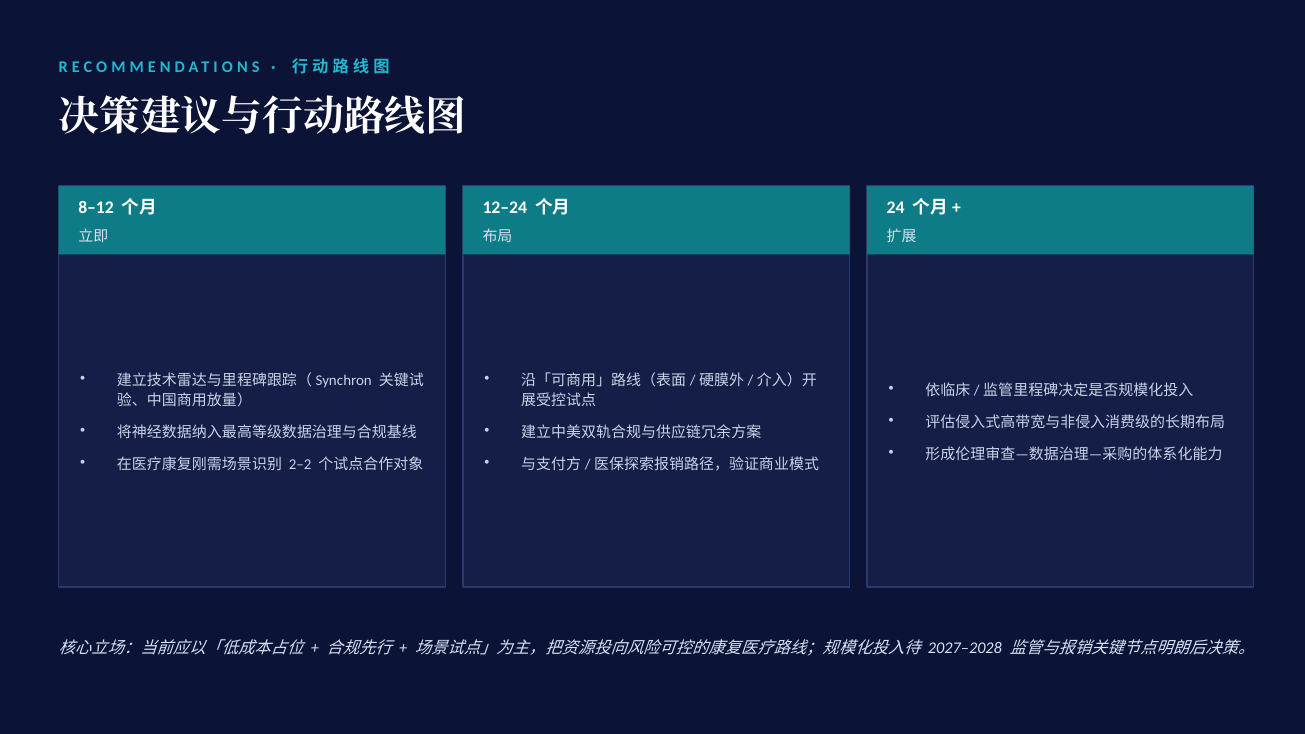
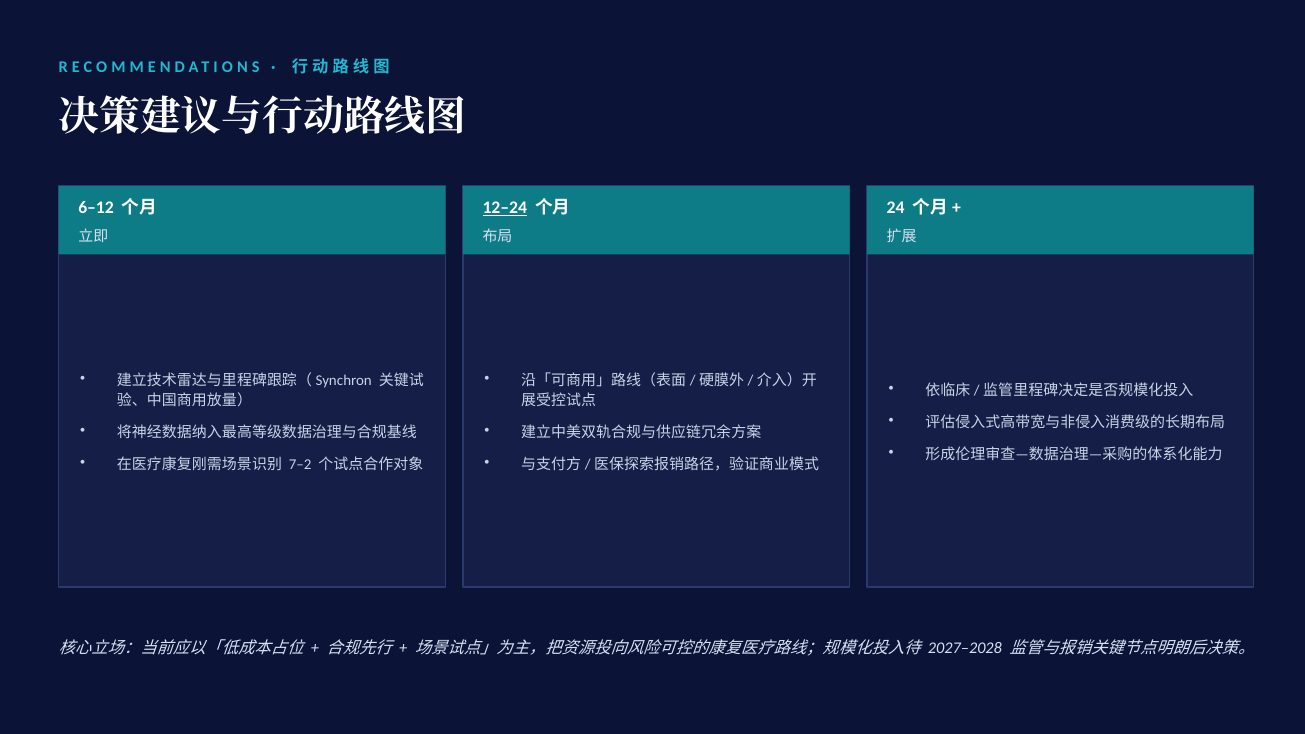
8–12: 8–12 -> 6–12 (96, 208)
12–24 underline: none -> present (505, 208)
2–2: 2–2 -> 7–2 (300, 465)
